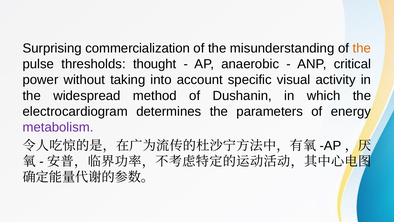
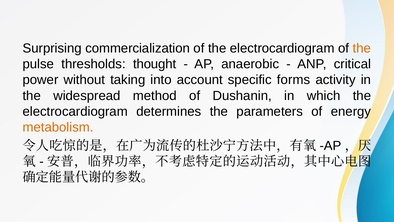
of the misunderstanding: misunderstanding -> electrocardiogram (282, 48)
visual: visual -> forms (294, 80)
metabolism colour: purple -> orange (58, 127)
